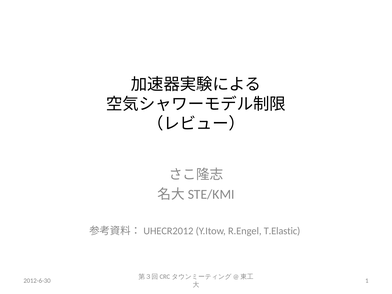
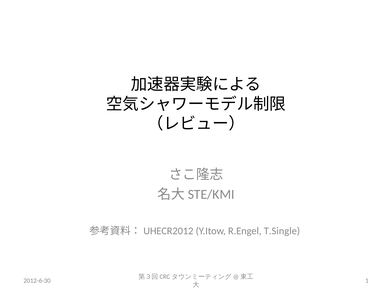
T.Elastic: T.Elastic -> T.Single (282, 231)
